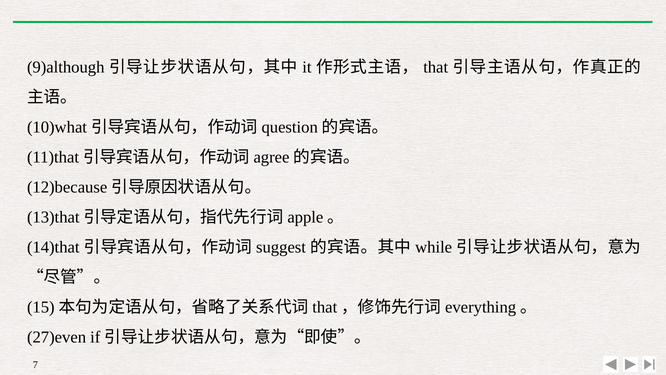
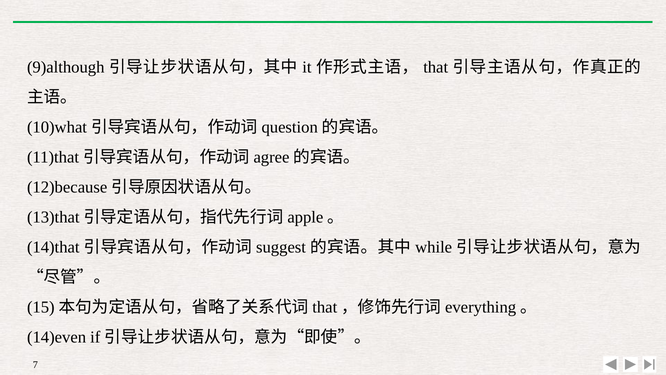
27)even: 27)even -> 14)even (57, 337)
